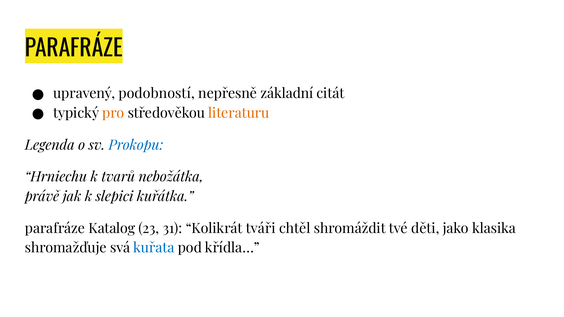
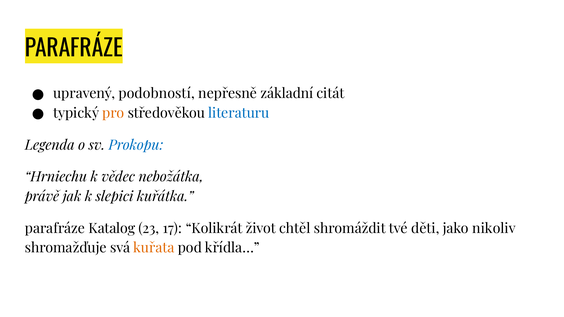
literaturu colour: orange -> blue (239, 113)
tvarů: tvarů -> vědec (118, 177)
31: 31 -> 17 (172, 229)
tváři: tváři -> život (261, 229)
klasika: klasika -> nikoliv (494, 229)
kuřata colour: blue -> orange (154, 248)
